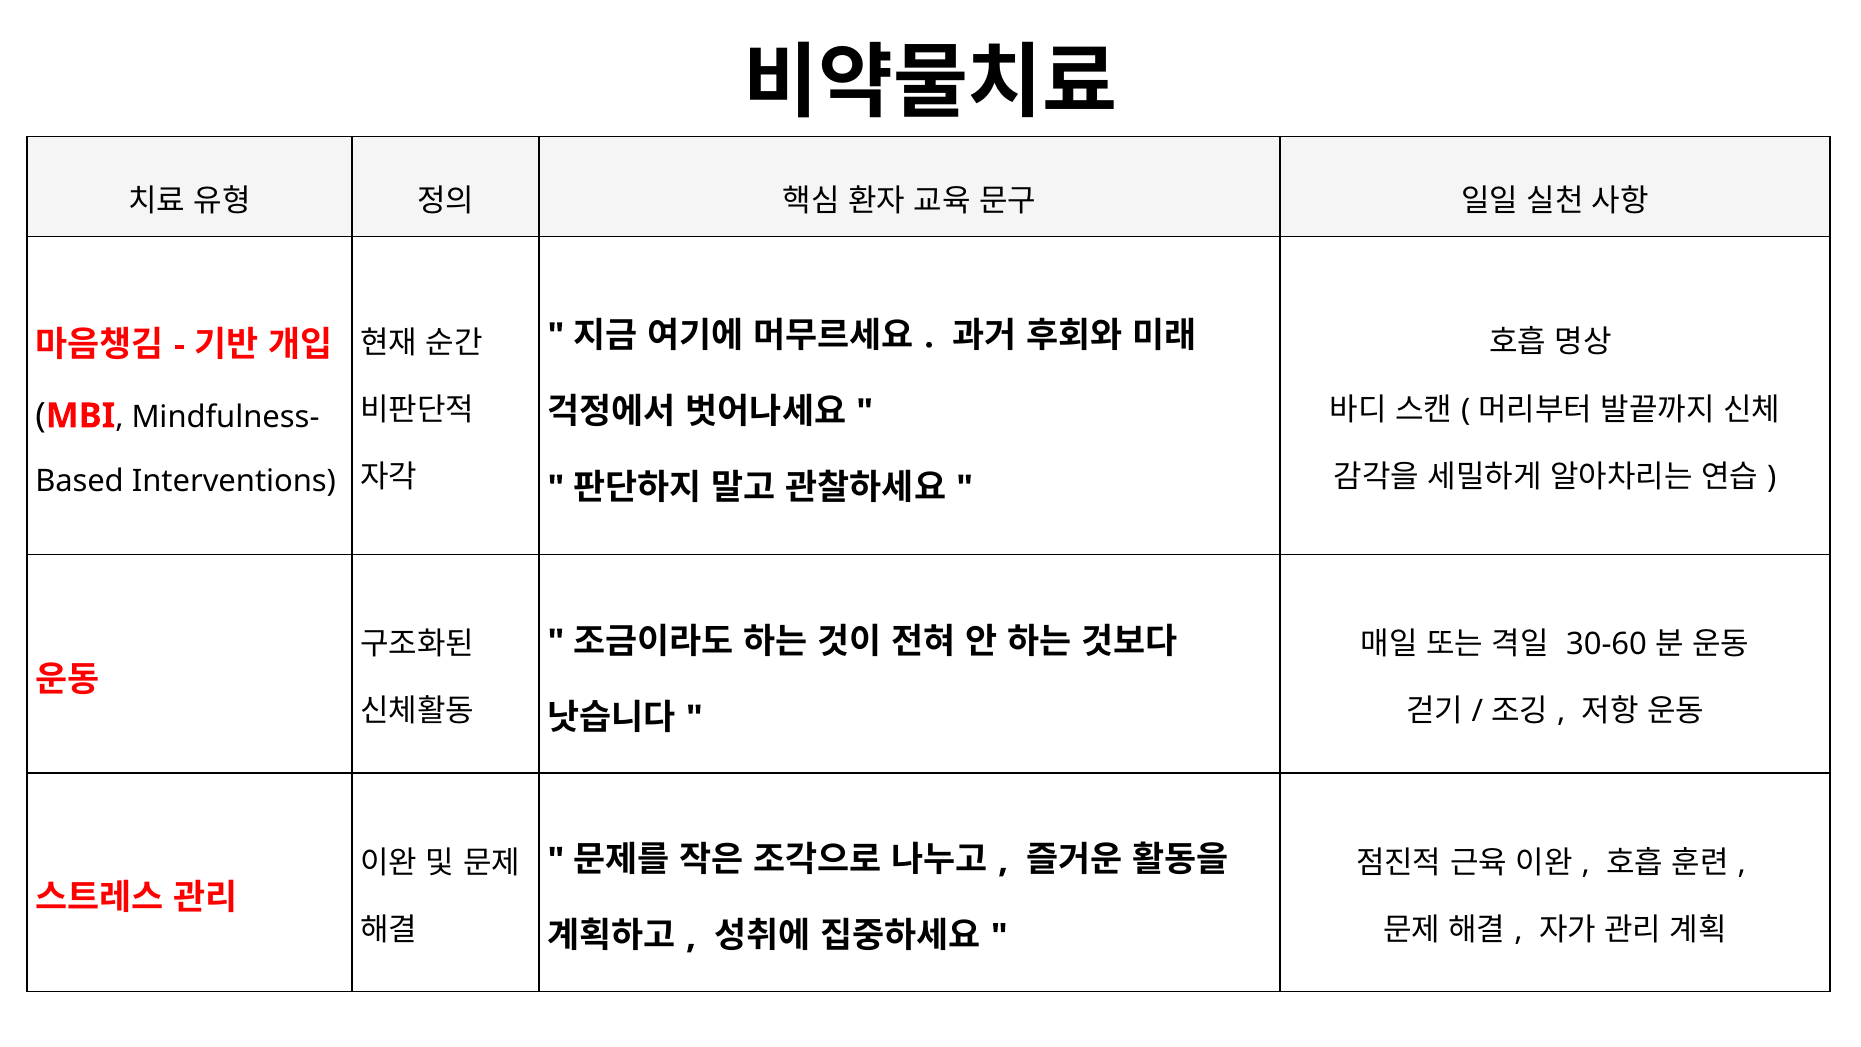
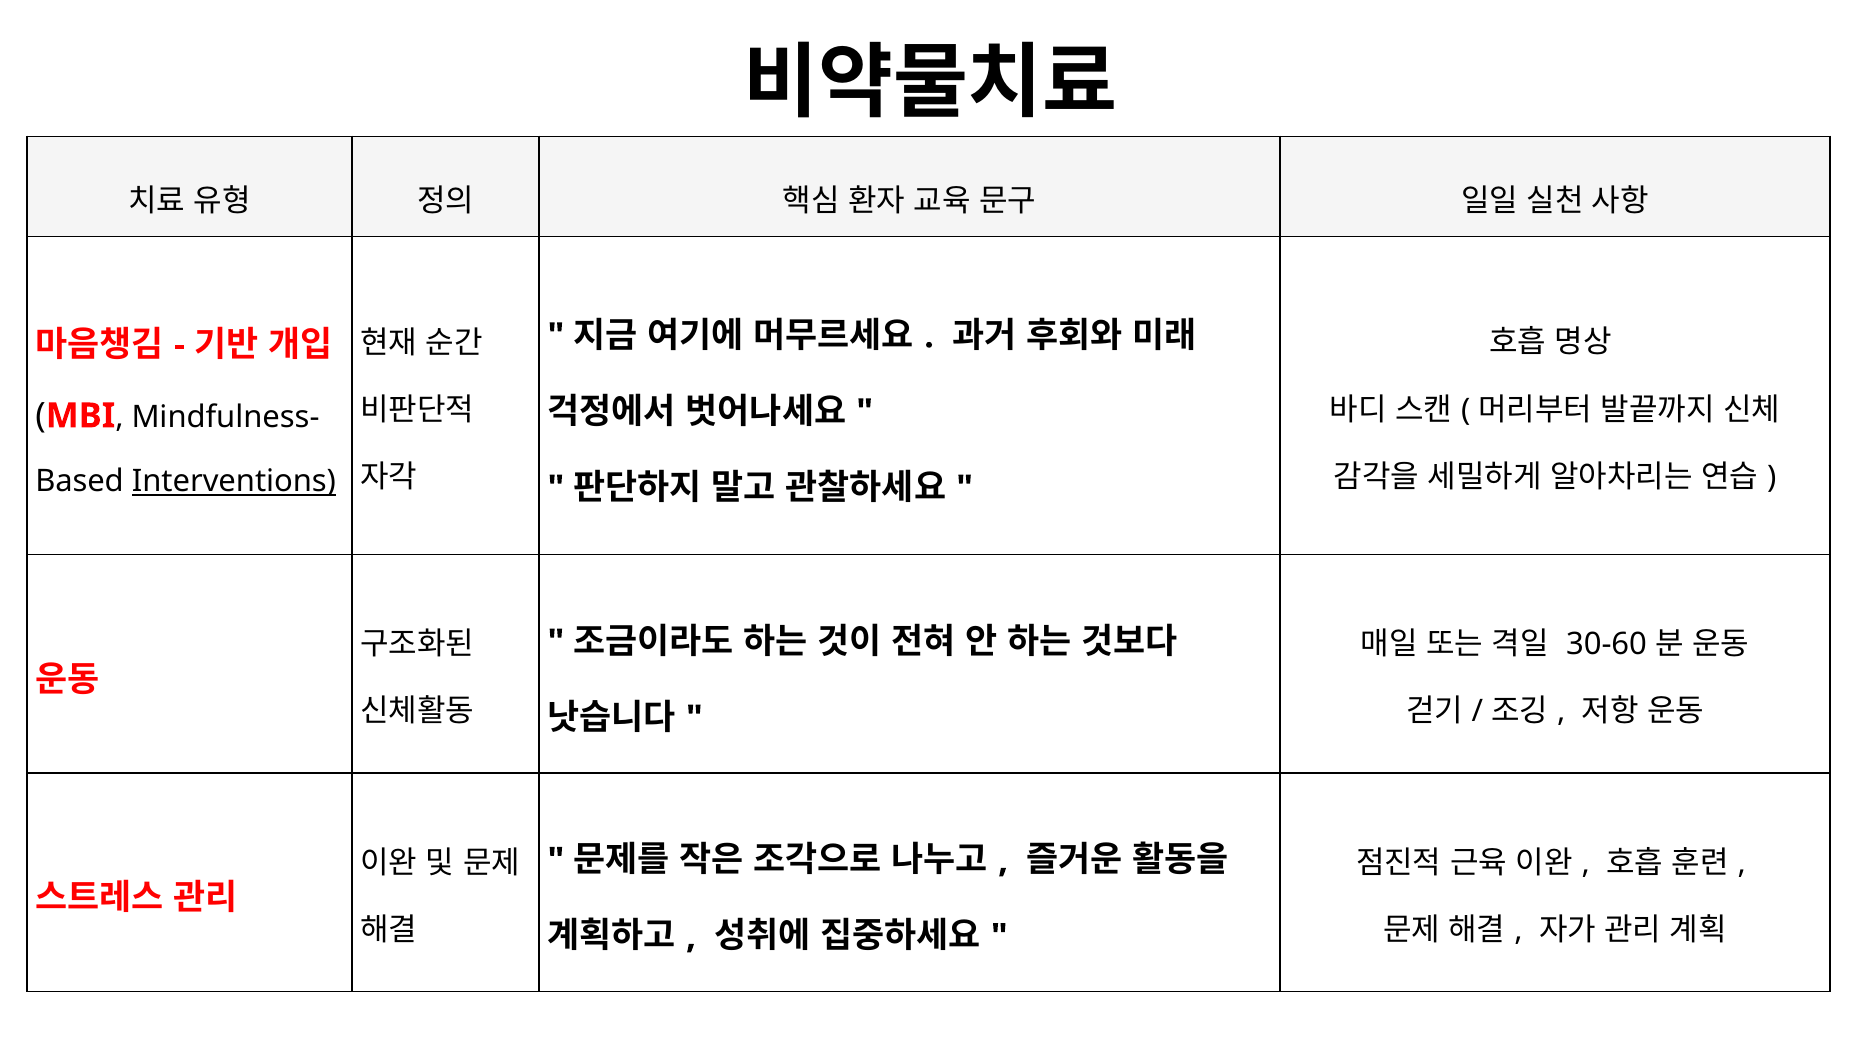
Interventions underline: none -> present (234, 481)
